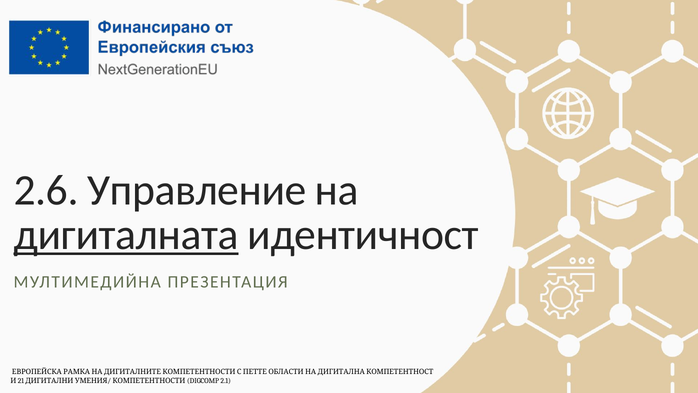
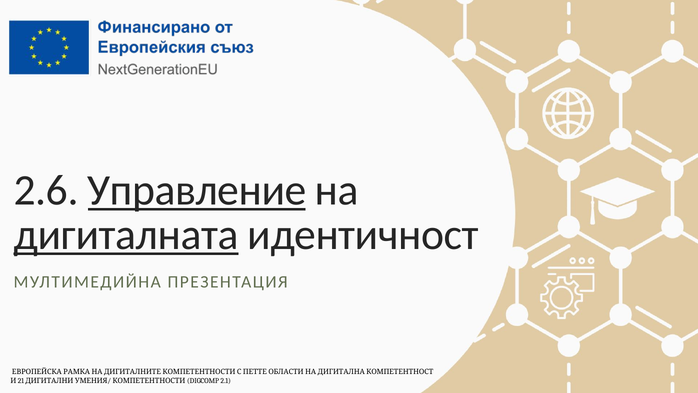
Управление underline: none -> present (197, 190)
